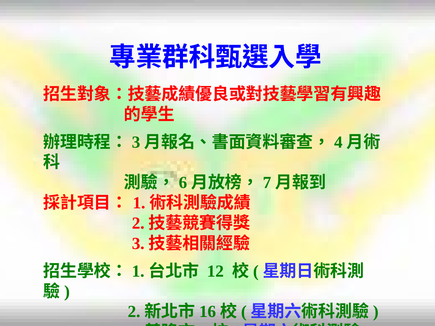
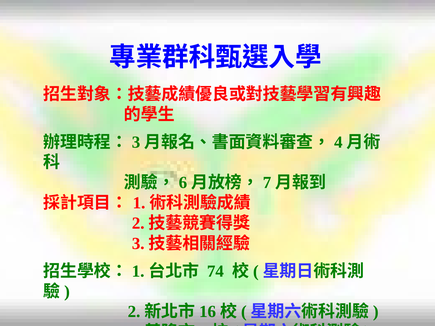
12: 12 -> 74 (215, 271)
